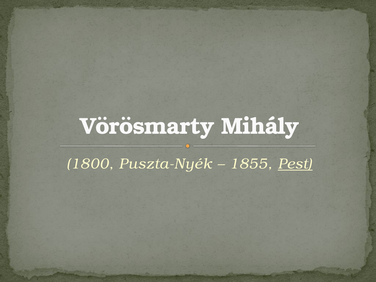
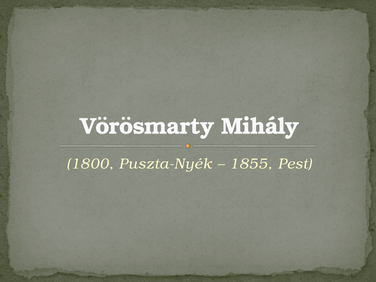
Pest underline: present -> none (295, 164)
